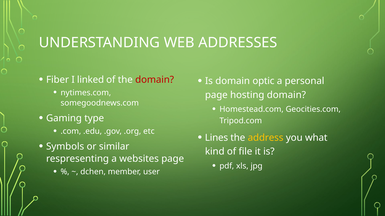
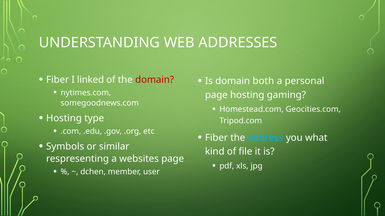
optic: optic -> both (263, 81)
hosting domain: domain -> gaming (286, 95)
Gaming: Gaming -> Hosting (64, 119)
Lines: Lines -> Fiber (216, 138)
address colour: yellow -> light blue (266, 138)
